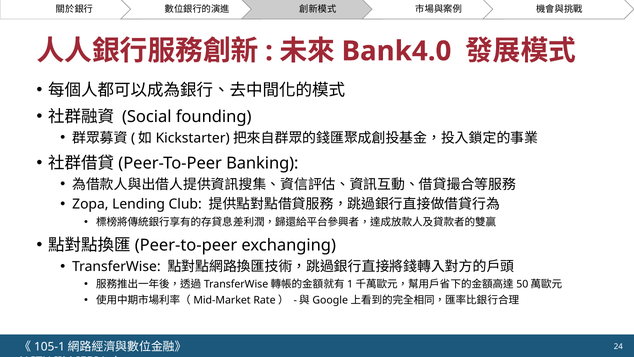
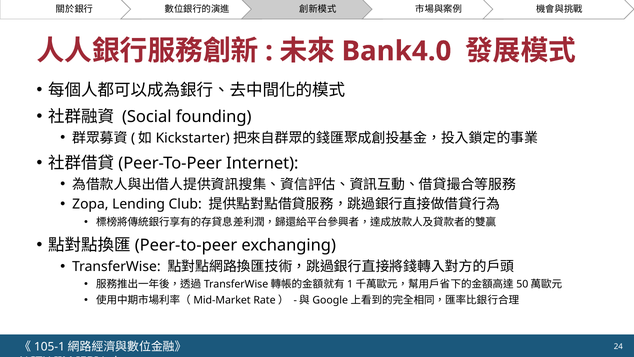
Banking: Banking -> Internet (262, 163)
